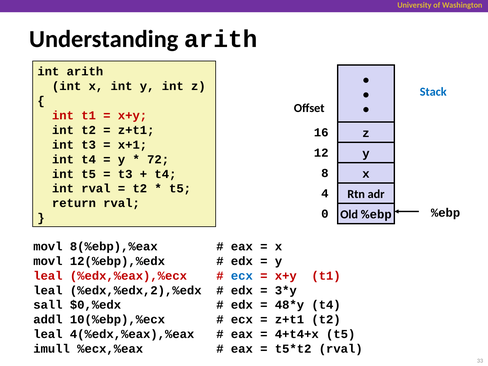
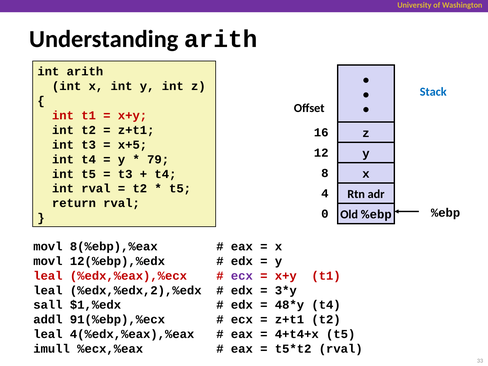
x+1: x+1 -> x+5 (133, 145)
72: 72 -> 79 (158, 159)
ecx colour: blue -> purple (242, 276)
$0,%edx: $0,%edx -> $1,%edx (95, 305)
10(%ebp),%ecx: 10(%ebp),%ecx -> 91(%ebp),%ecx (117, 320)
